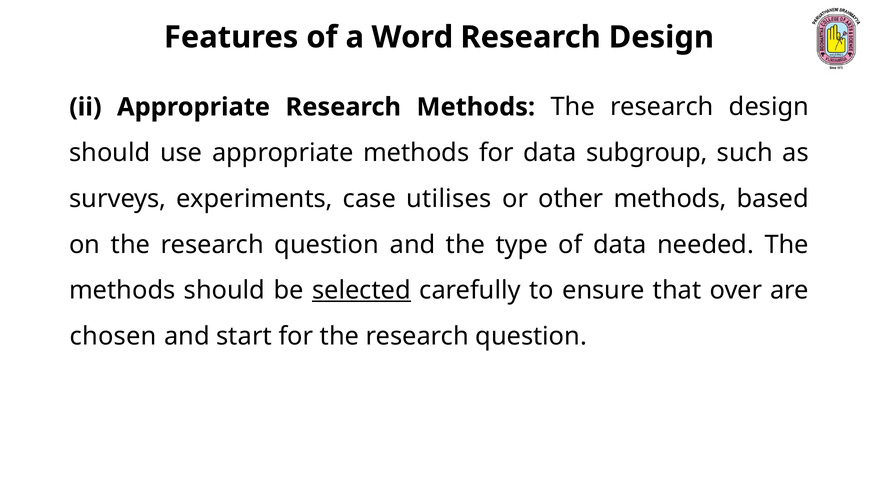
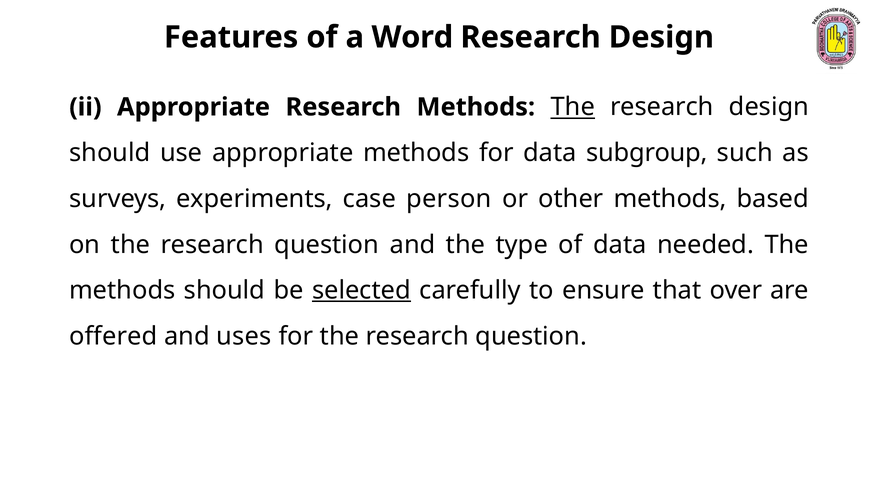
The underline: none -> present (573, 107)
utilises: utilises -> person (449, 199)
chosen: chosen -> offered (113, 336)
start: start -> uses (244, 336)
